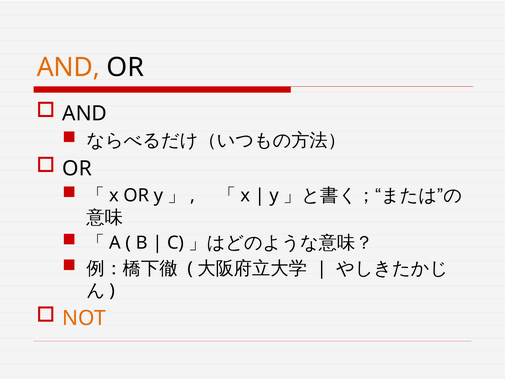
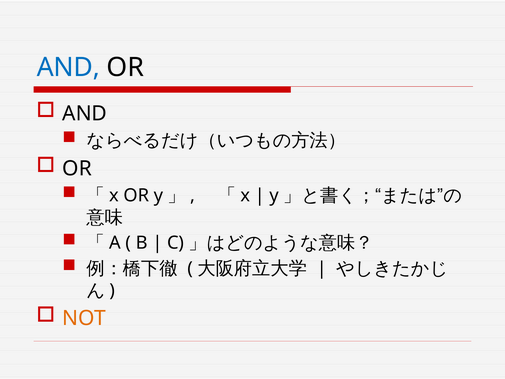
AND colour: orange -> blue (68, 67)
